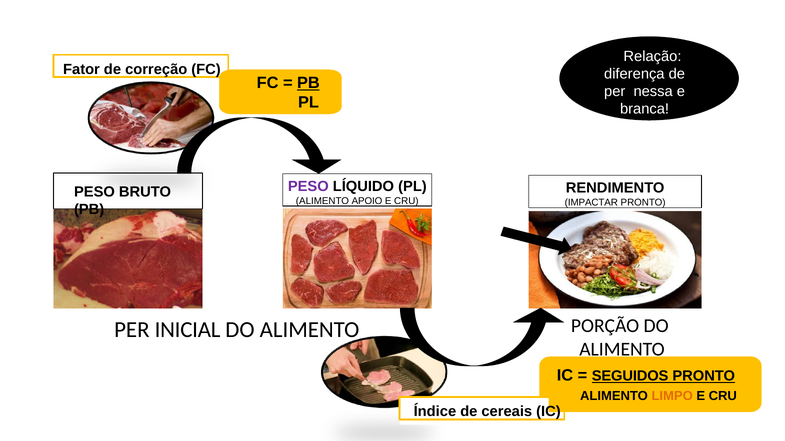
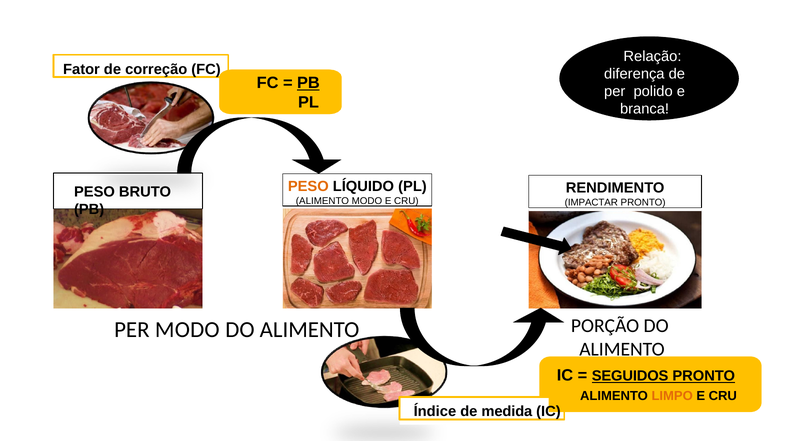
nessa: nessa -> polido (653, 92)
PESO colour: purple -> orange (308, 187)
ALIMENTO APOIO: APOIO -> MODO (367, 201)
PER INICIAL: INICIAL -> MODO (187, 330)
cereais: cereais -> medida (507, 412)
